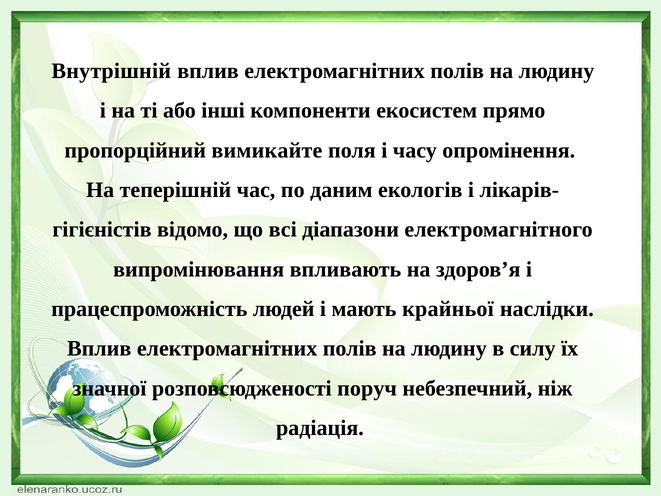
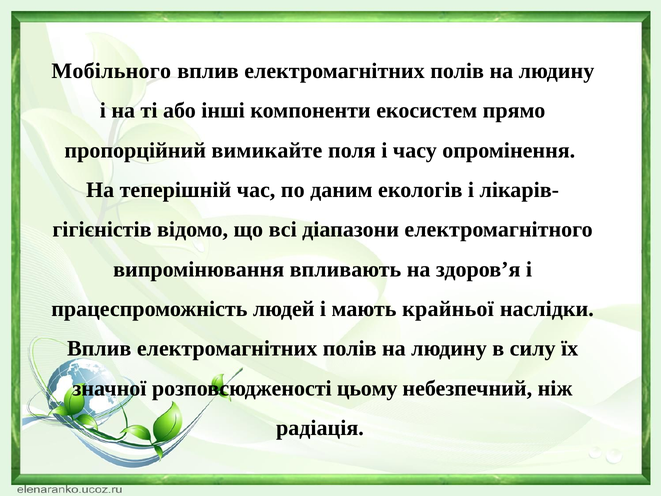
Внутрішній: Внутрішній -> Мобільного (111, 71)
поруч: поруч -> цьому (367, 388)
